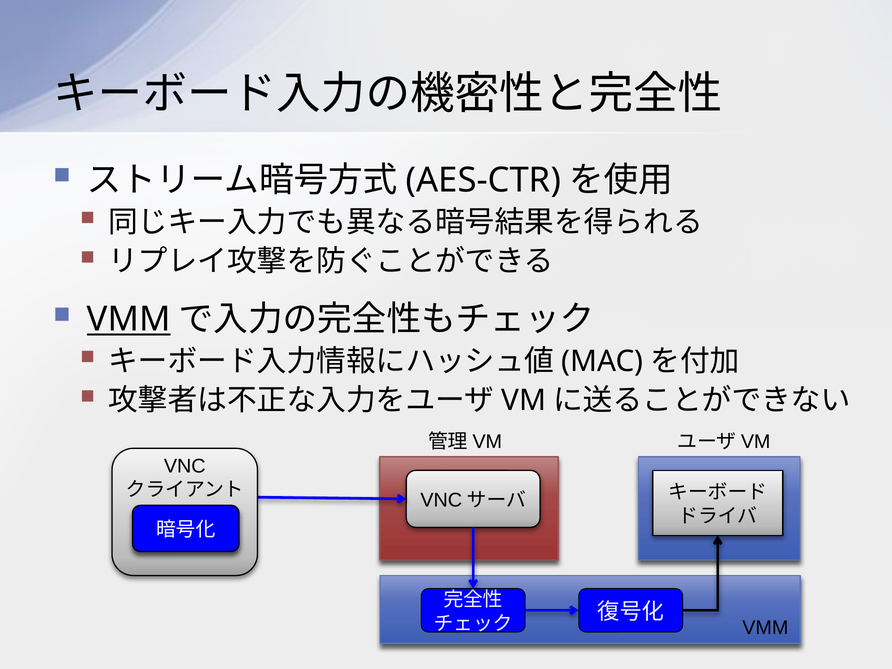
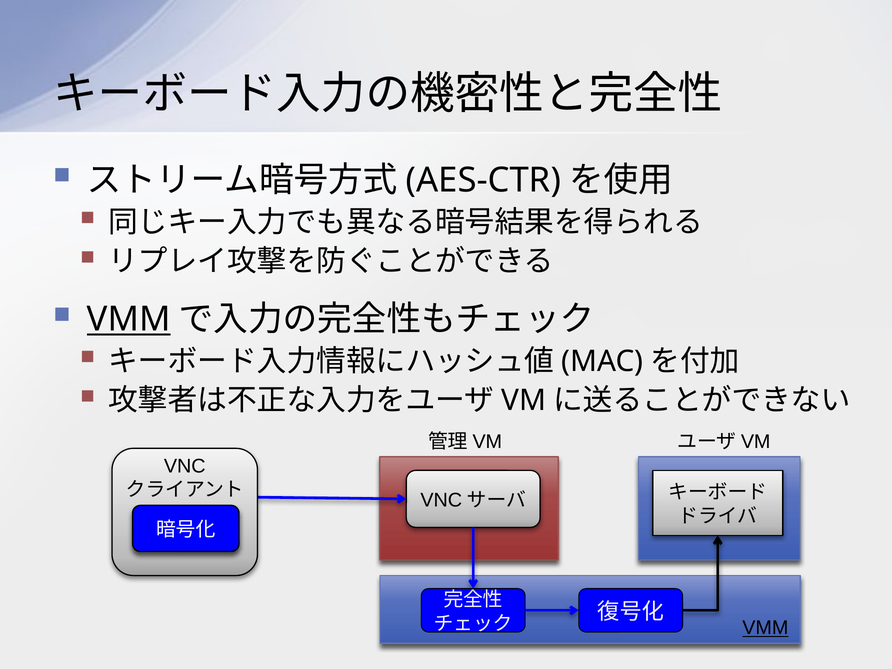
VMM underline: none -> present (765, 628)
